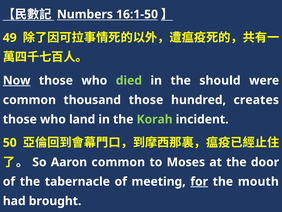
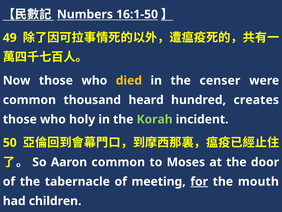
Now underline: present -> none (17, 80)
died colour: light green -> yellow (129, 80)
should: should -> censer (220, 80)
thousand those: those -> heard (146, 100)
land: land -> holy (82, 119)
brought: brought -> children (55, 201)
